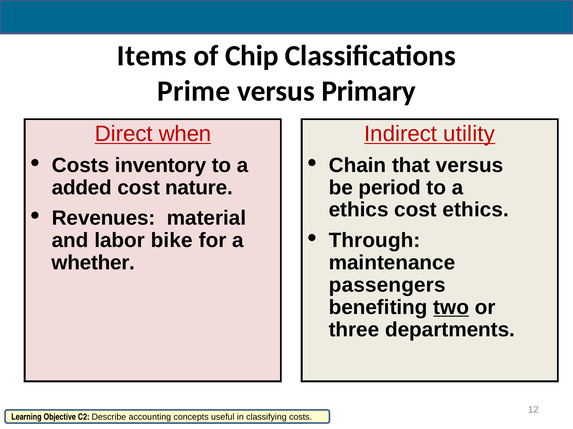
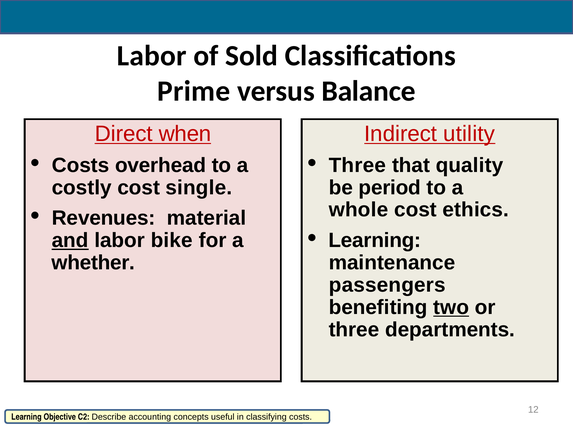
Items: Items -> Labor (152, 56)
Chip: Chip -> Sold (252, 56)
Primary: Primary -> Balance (369, 91)
inventory: inventory -> overhead (161, 166)
Chain: Chain -> Three (357, 166)
that versus: versus -> quality (470, 166)
added: added -> costly (82, 188)
nature: nature -> single (199, 188)
ethics: ethics -> whole (359, 210)
and underline: none -> present (70, 241)
Through: Through -> Learning (375, 241)
